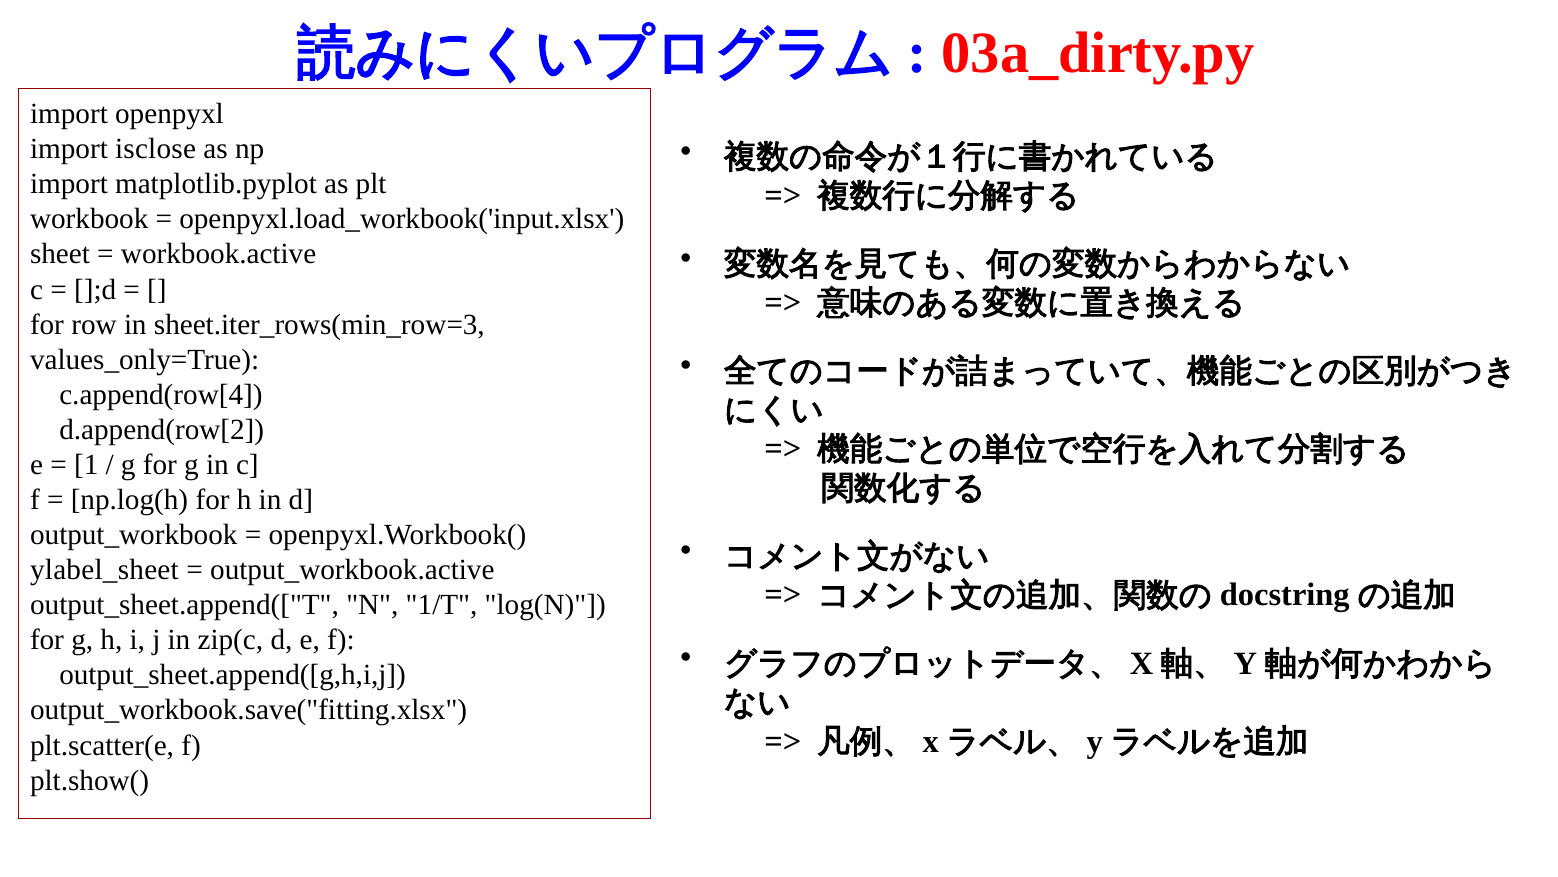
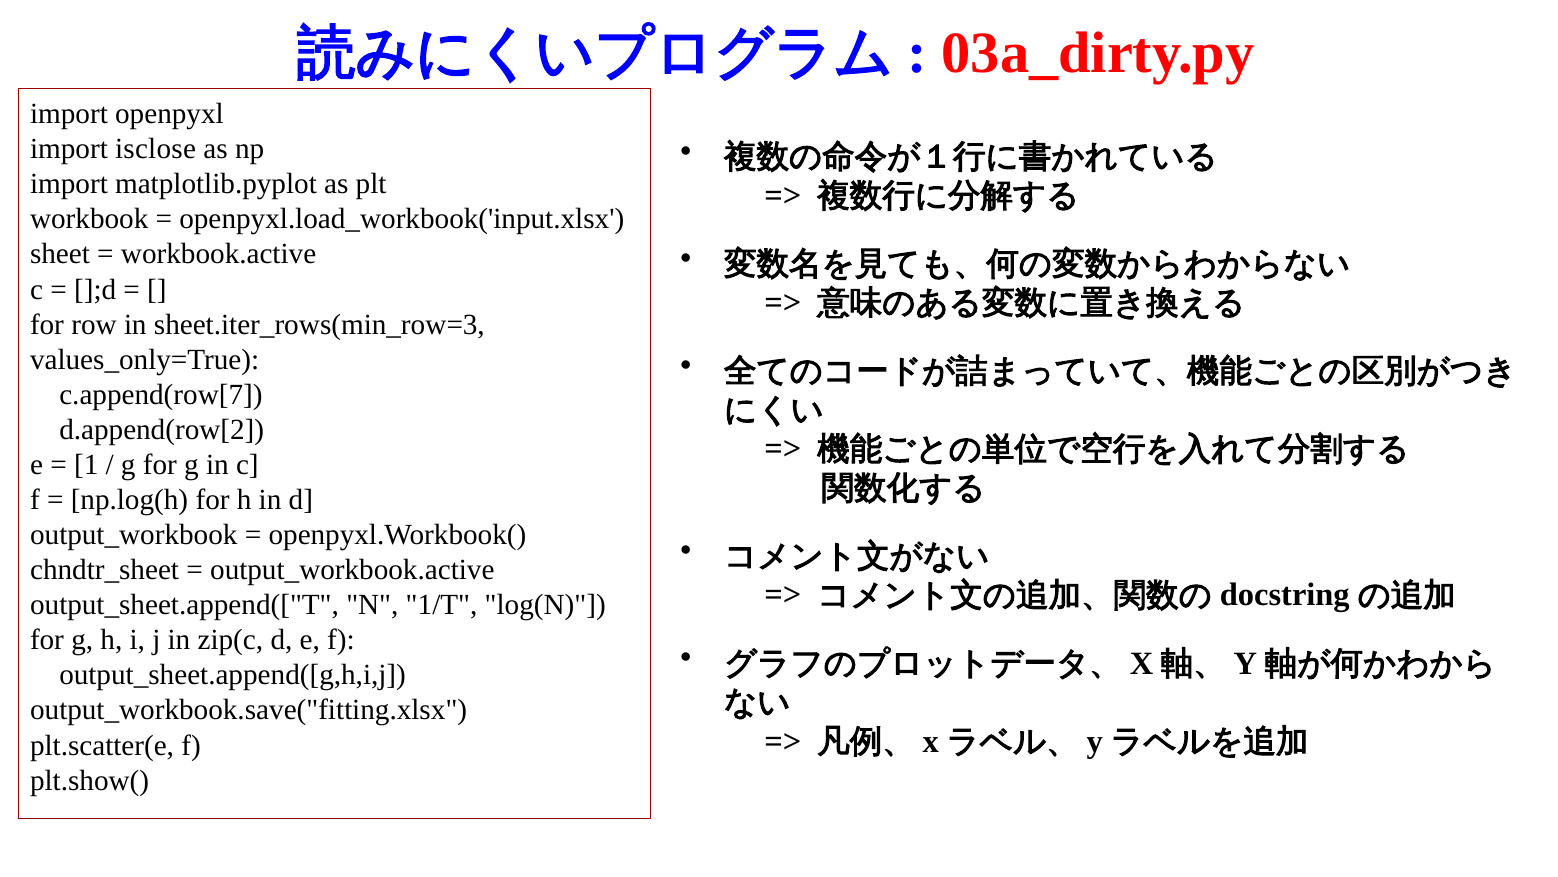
c.append(row[4: c.append(row[4 -> c.append(row[7 (161, 394)
ylabel_sheet: ylabel_sheet -> chndtr_sheet (105, 570)
